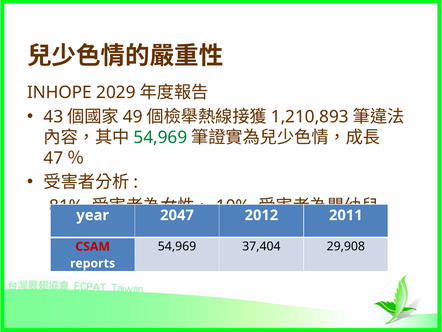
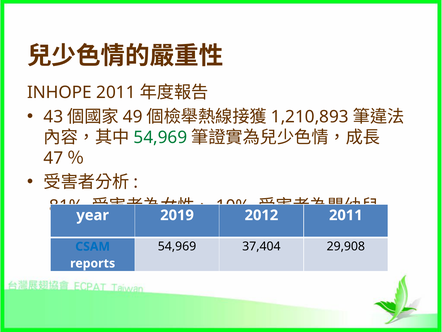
INHOPE 2029: 2029 -> 2011 (116, 92)
2047: 2047 -> 2019 (177, 215)
CSAM colour: red -> blue (93, 246)
